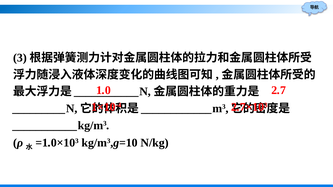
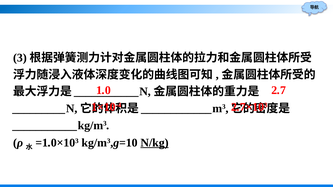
N/kg underline: none -> present (155, 143)
